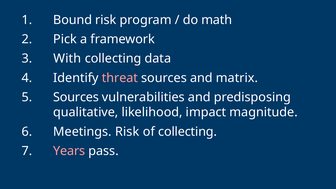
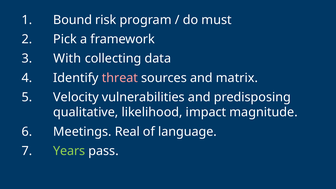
math: math -> must (217, 20)
Sources: Sources -> Velocity (76, 97)
Meetings Risk: Risk -> Real (127, 132)
of collecting: collecting -> language (188, 132)
Years colour: pink -> light green (69, 151)
